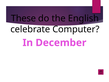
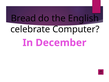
These: These -> Bread (23, 18)
